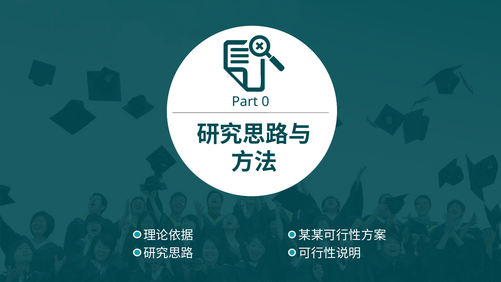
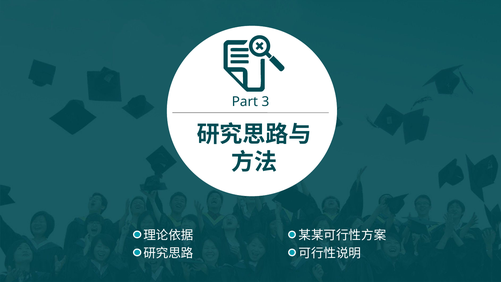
0: 0 -> 3 (265, 102)
